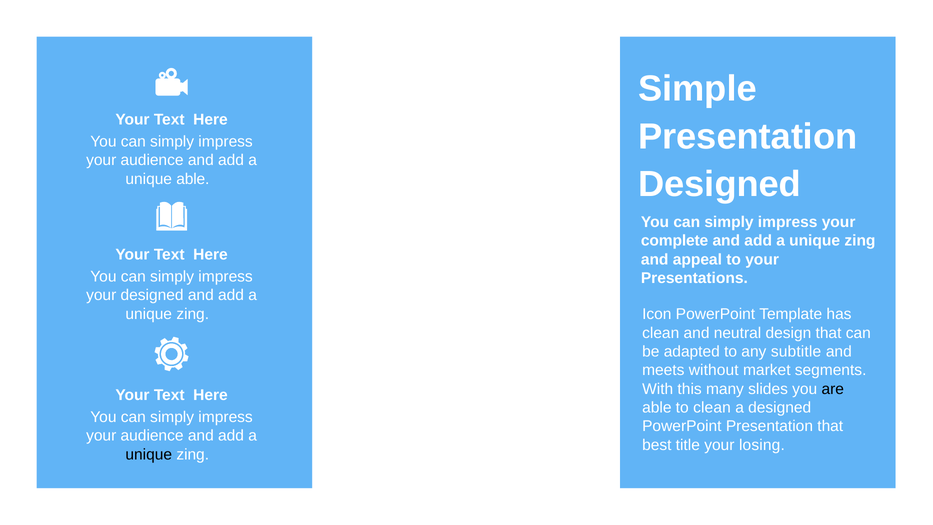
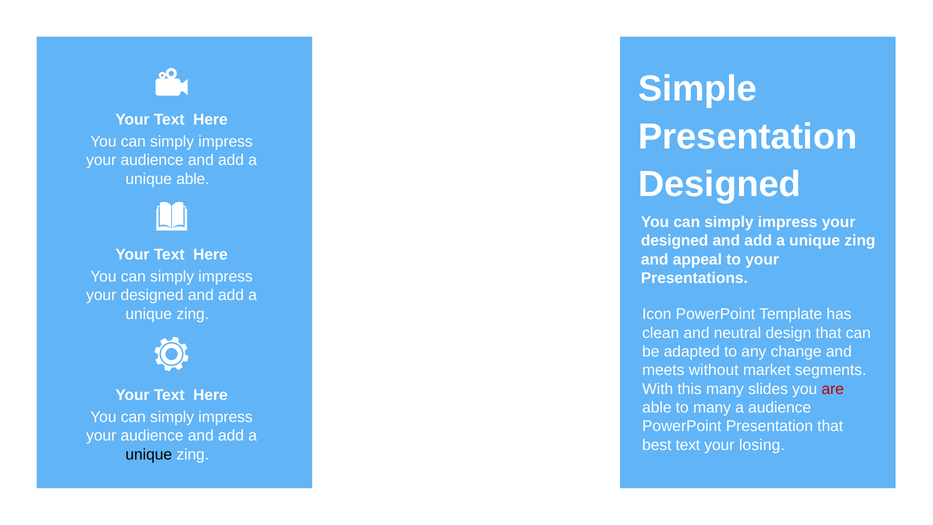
complete: complete -> designed (675, 241)
subtitle: subtitle -> change (796, 351)
are colour: black -> red (833, 389)
to clean: clean -> many (712, 407)
a designed: designed -> audience (780, 407)
best title: title -> text (688, 445)
